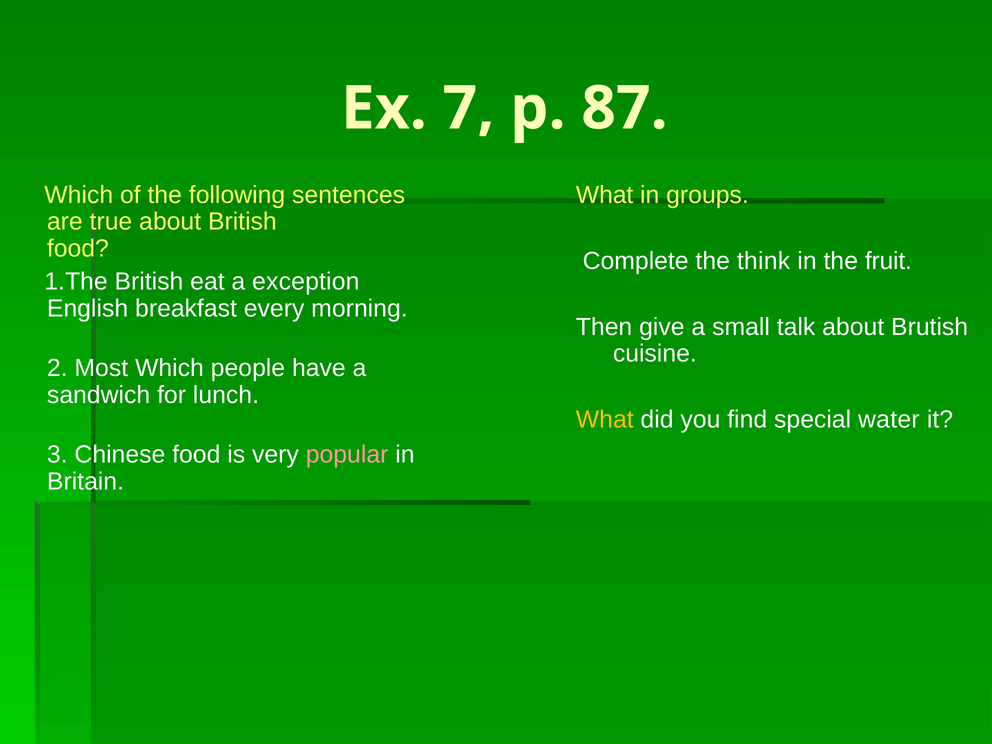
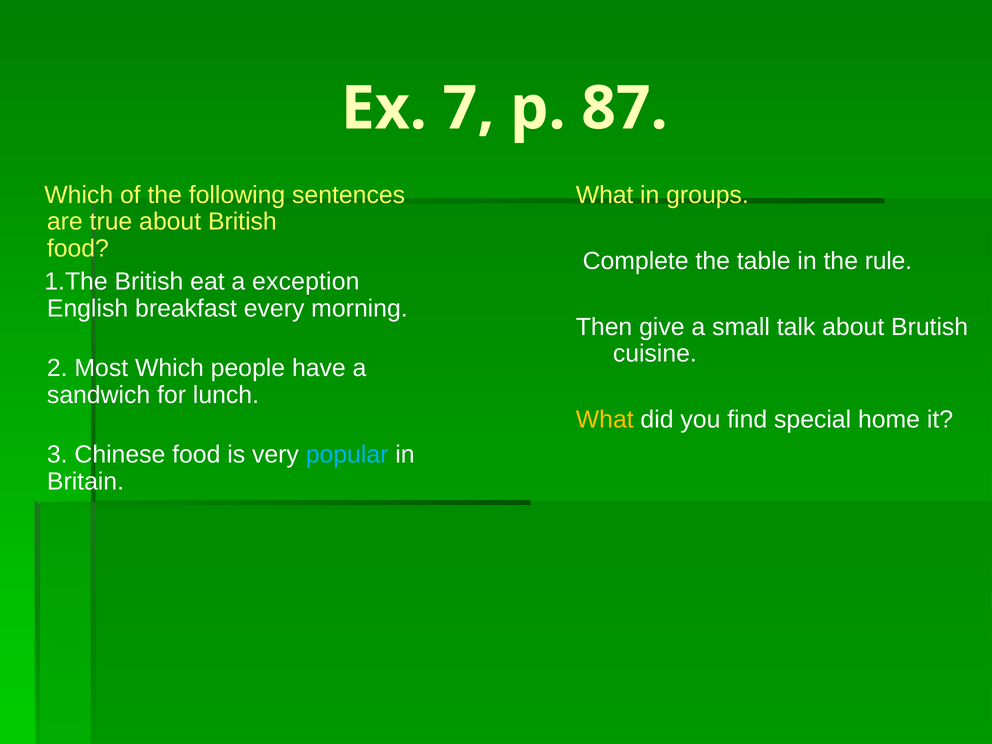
think: think -> table (764, 261)
fruit: fruit -> rule (888, 261)
water: water -> home (889, 420)
popular colour: pink -> light blue (347, 455)
